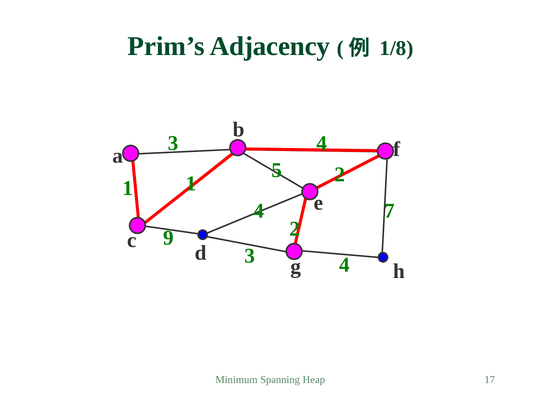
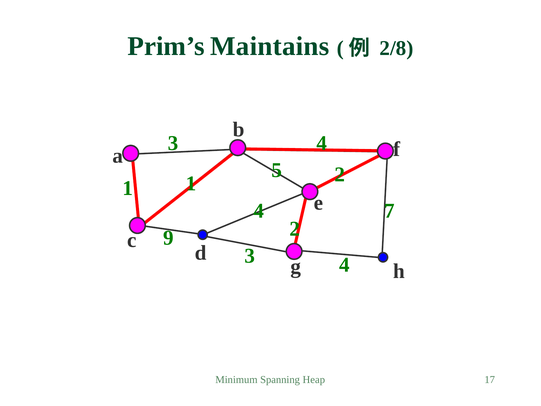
Adjacency: Adjacency -> Maintains (270, 46)
1/8: 1/8 -> 2/8 (396, 48)
